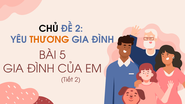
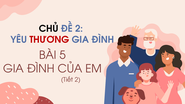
THƯƠNG colour: orange -> red (49, 40)
